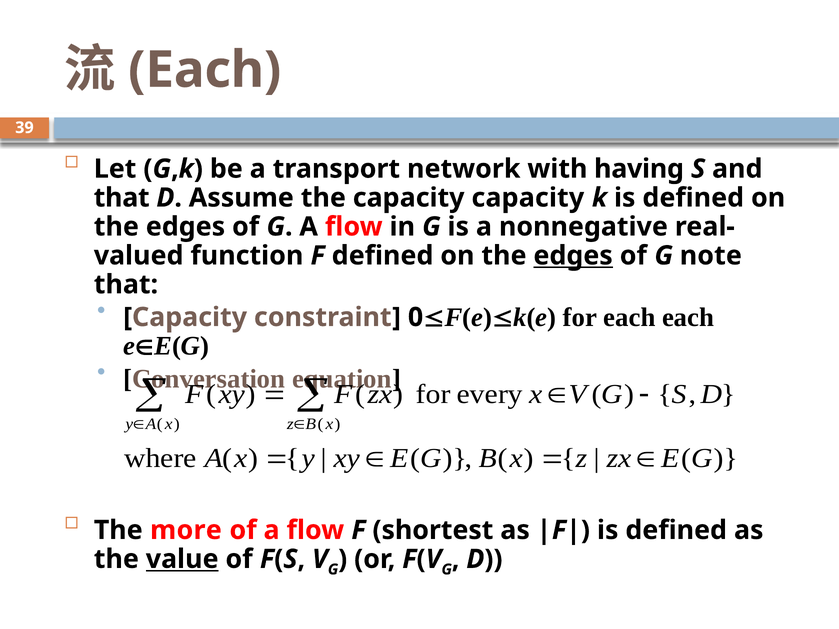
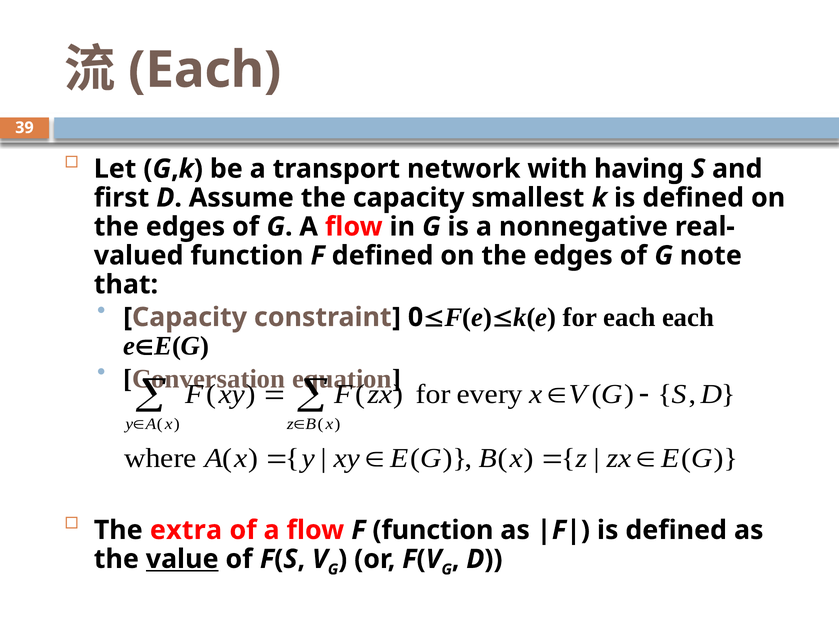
that: that -> first (122, 198)
capacity capacity: capacity -> smallest (528, 198)
edges underline: present -> none (573, 256)
more: more -> extra (186, 530)
F shortest: shortest -> function (433, 530)
